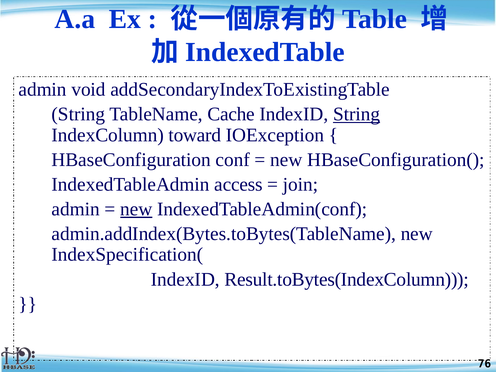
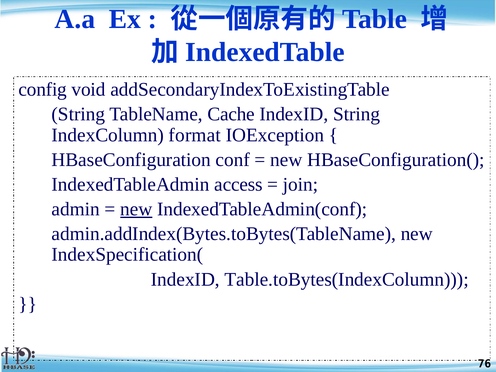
admin: admin -> config (43, 89)
String underline: present -> none (357, 114)
toward: toward -> format (195, 135)
Result.toBytes(IndexColumn: Result.toBytes(IndexColumn -> Table.toBytes(IndexColumn (347, 279)
